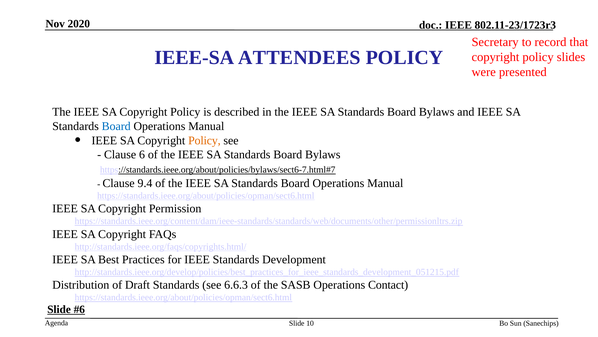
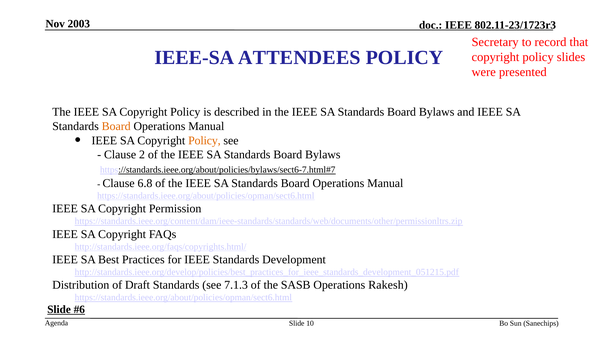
2020: 2020 -> 2003 (79, 24)
Board colour: blue -> orange (116, 126)
6: 6 -> 2 (142, 154)
9.4: 9.4 -> 6.8 (145, 183)
6.6.3: 6.6.3 -> 7.1.3 (236, 284)
Contact: Contact -> Rakesh (388, 284)
